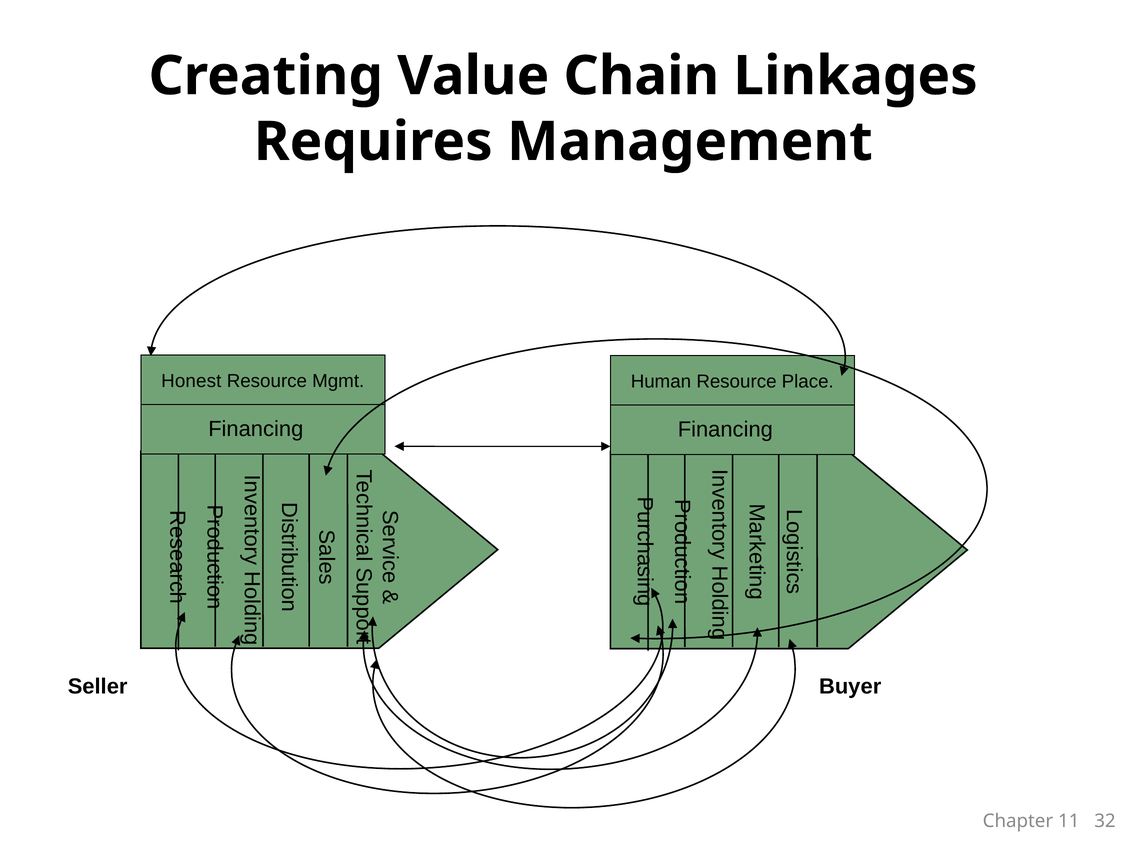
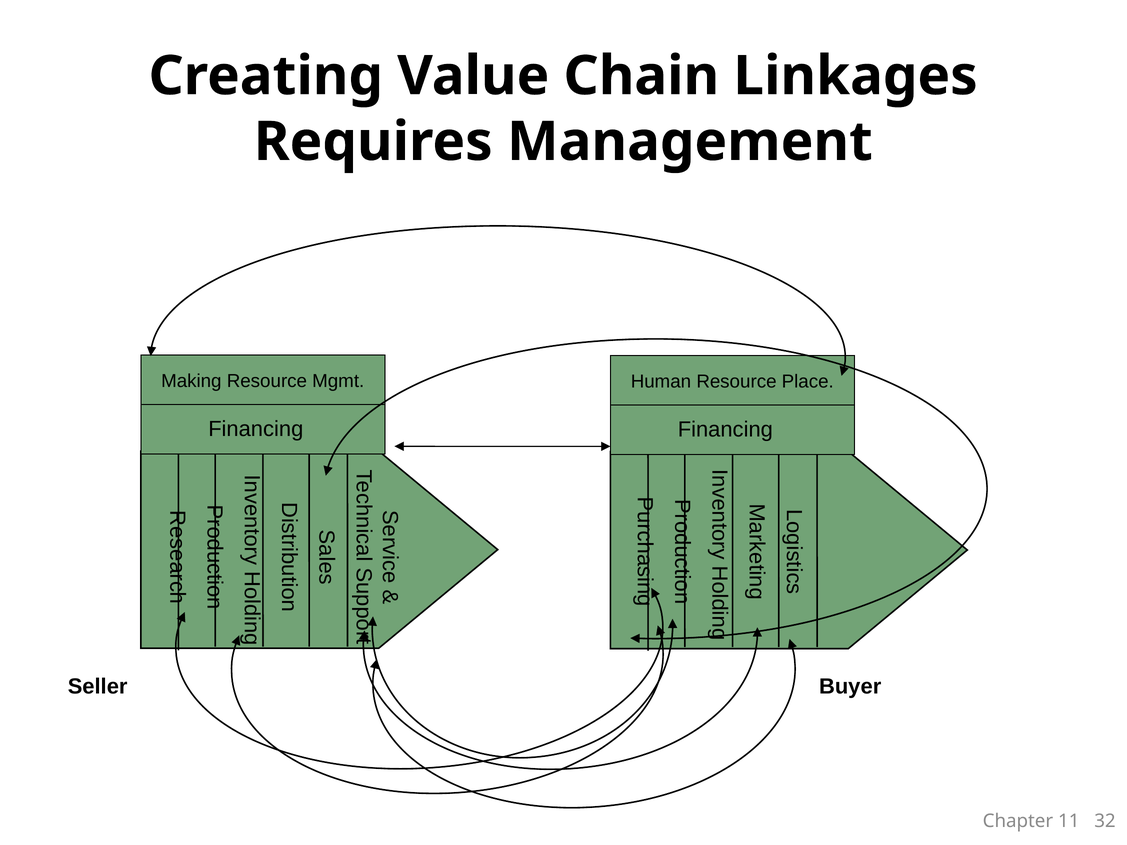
Honest: Honest -> Making (191, 381)
